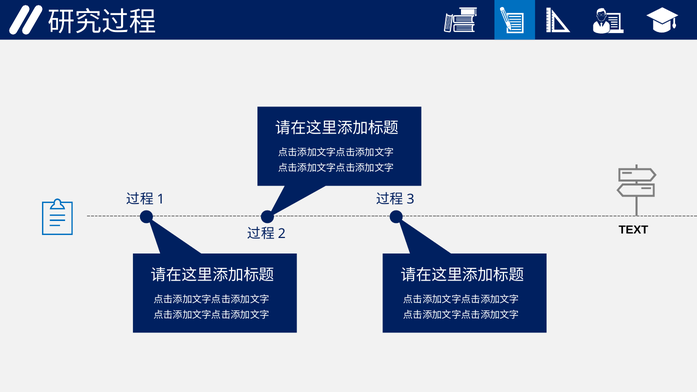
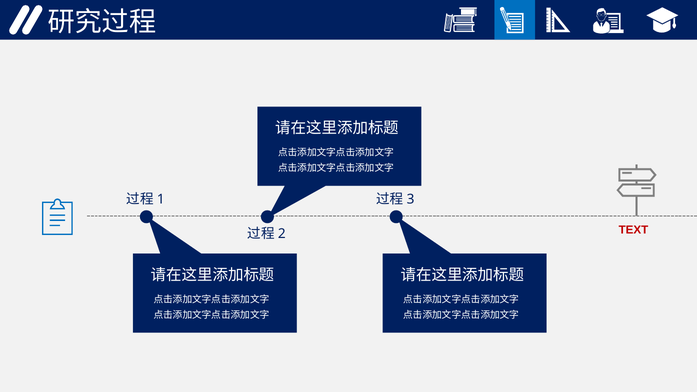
TEXT colour: black -> red (633, 230)
